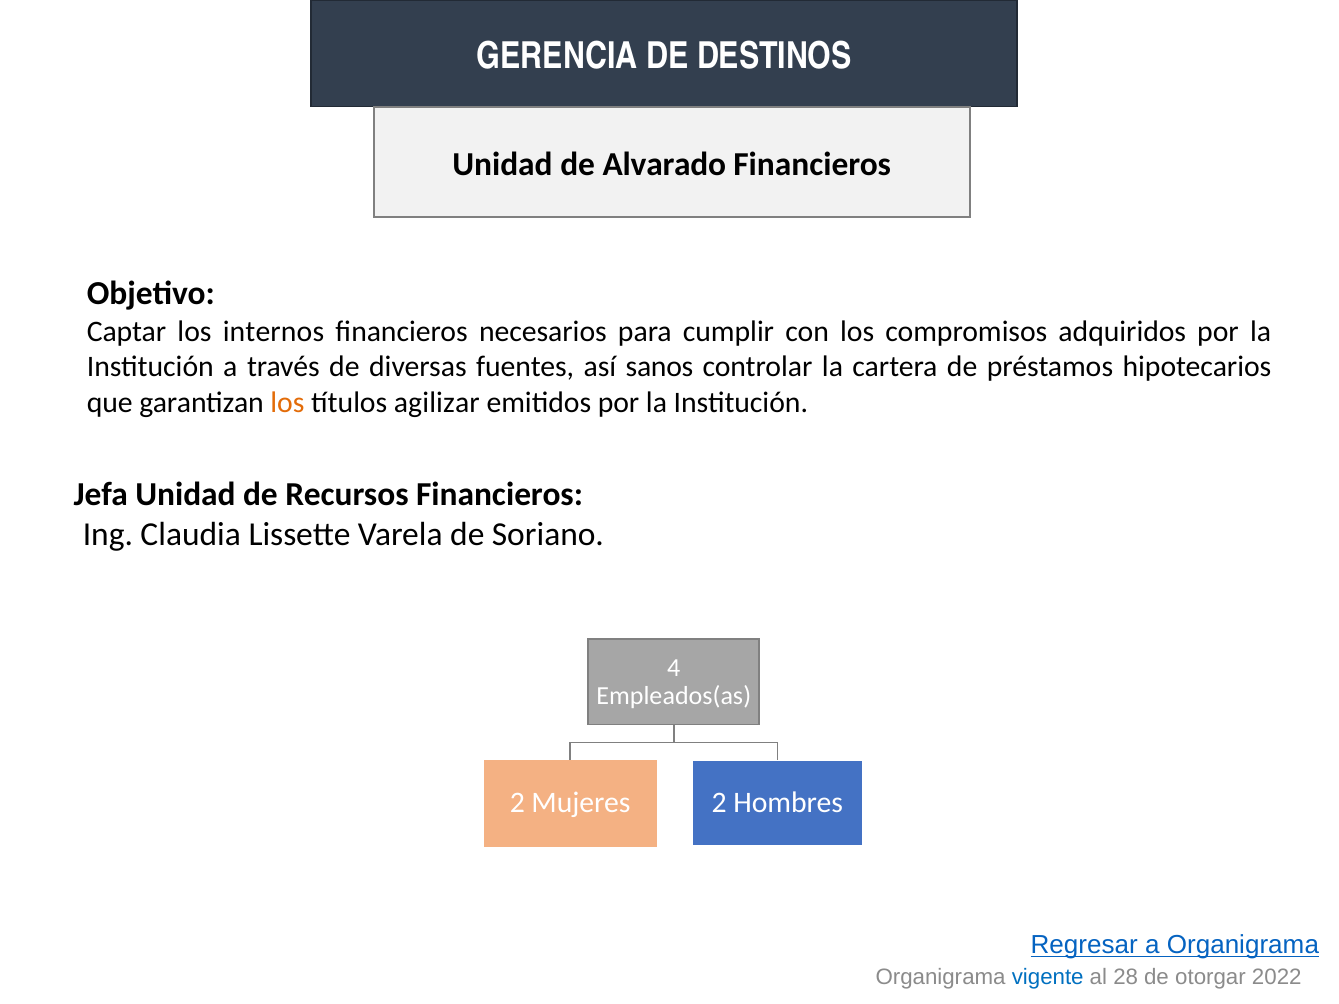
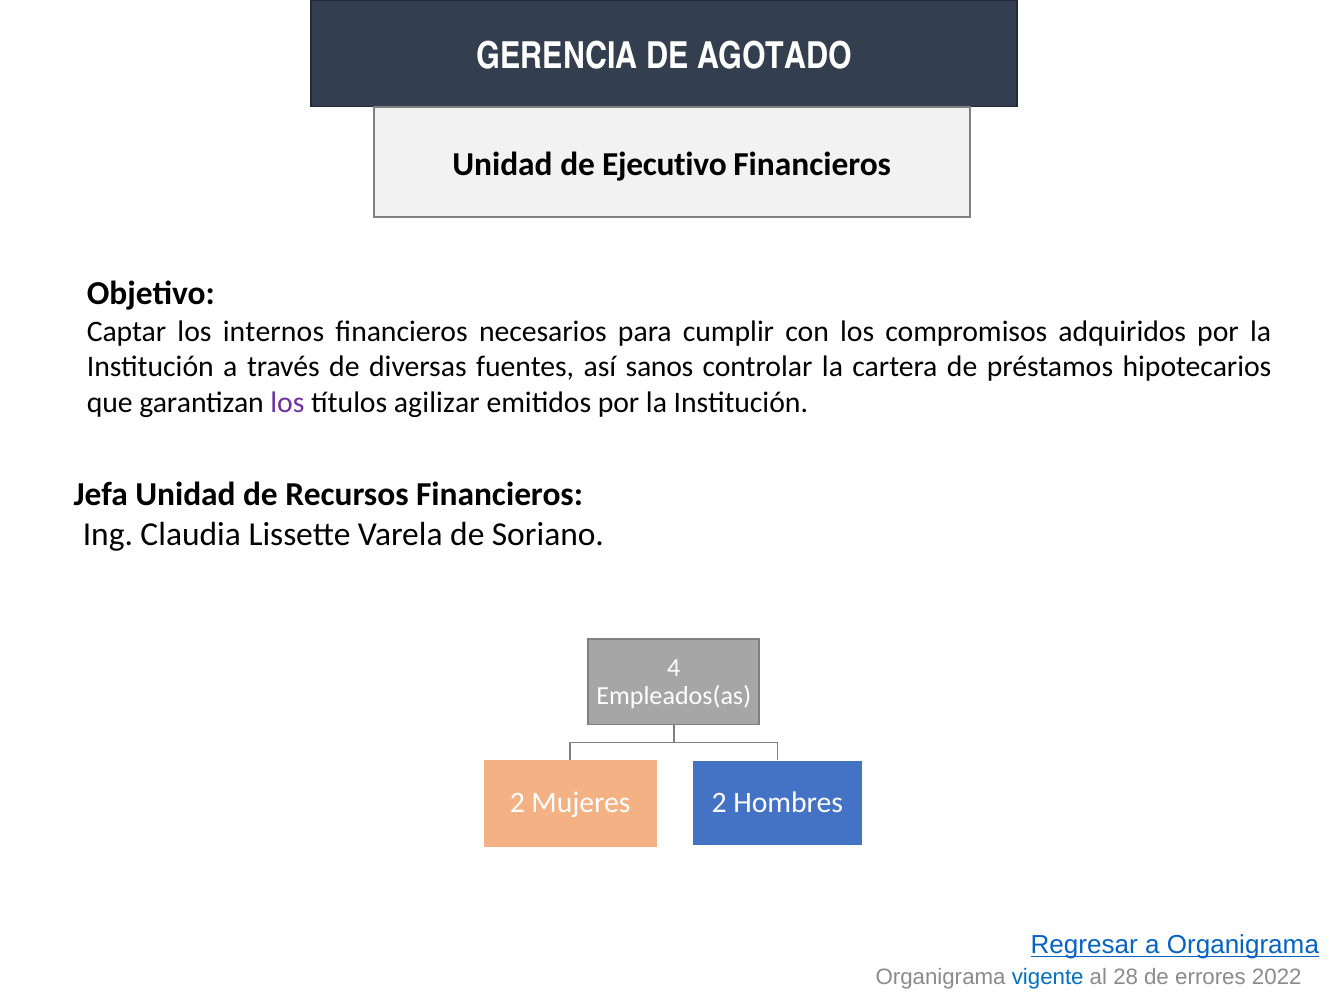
DESTINOS: DESTINOS -> AGOTADO (774, 56)
Alvarado: Alvarado -> Ejecutivo (664, 165)
los colour: orange -> purple (287, 403)
otorgar: otorgar -> errores (1210, 978)
